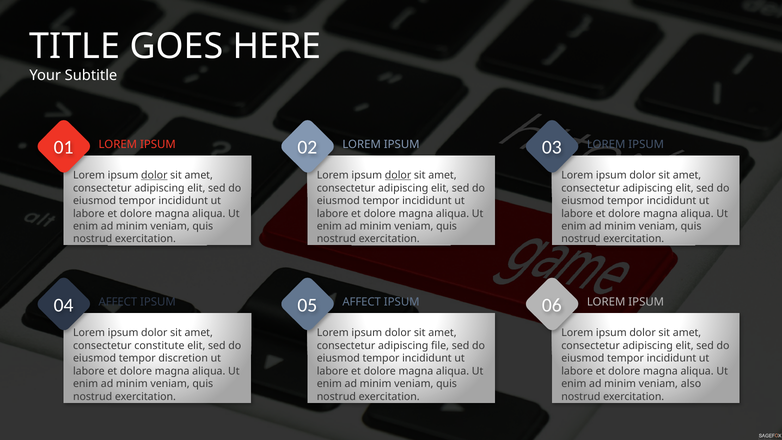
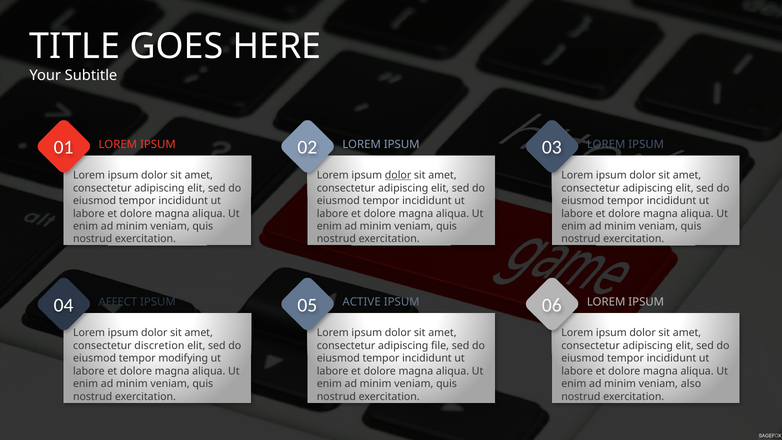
dolor underline: present -> none (154, 175)
04 AFFECT: AFFECT -> ACTIVE (362, 302)
constitute: constitute -> discretion (159, 346)
discretion: discretion -> modifying (183, 358)
